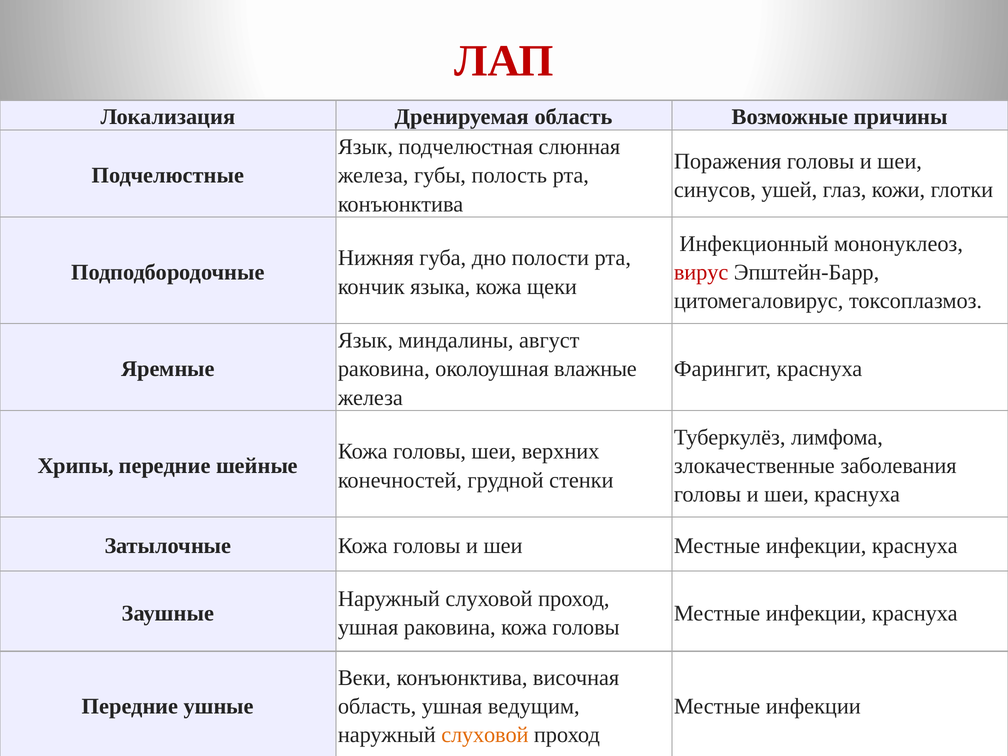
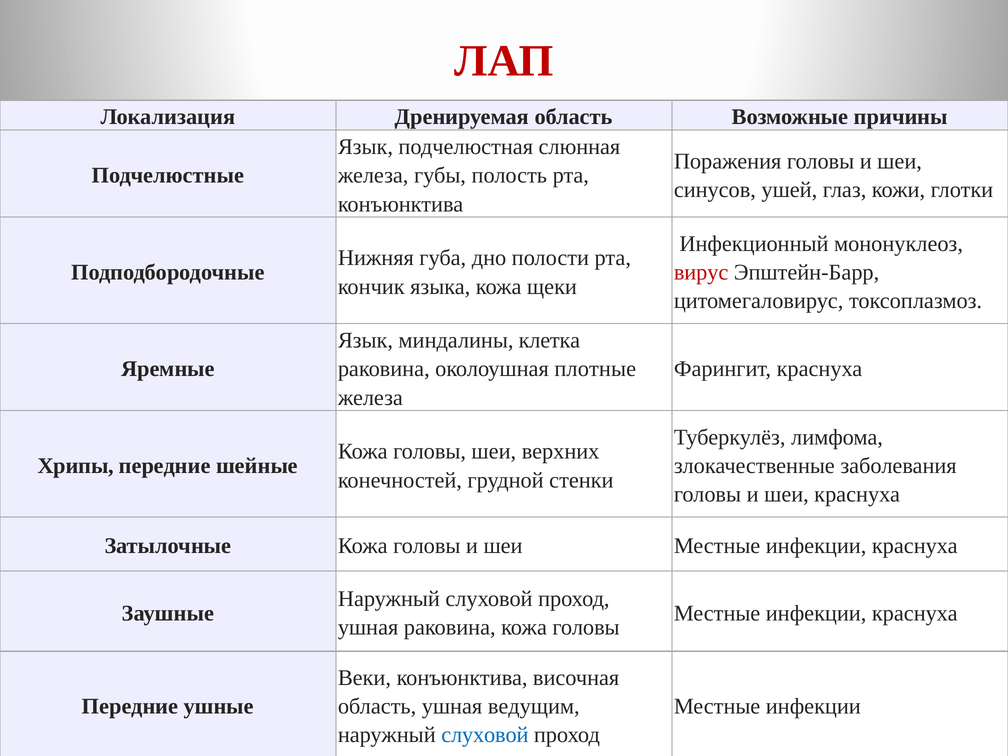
август: август -> клетка (549, 340)
влажные: влажные -> плотные (595, 369)
слуховой colour: orange -> blue (485, 735)
